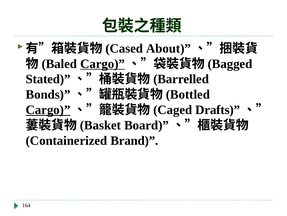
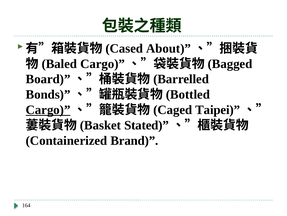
Cargo underline: present -> none (103, 64)
Stated: Stated -> Board (48, 79)
Drafts: Drafts -> Taipei (218, 110)
Board: Board -> Stated (147, 125)
